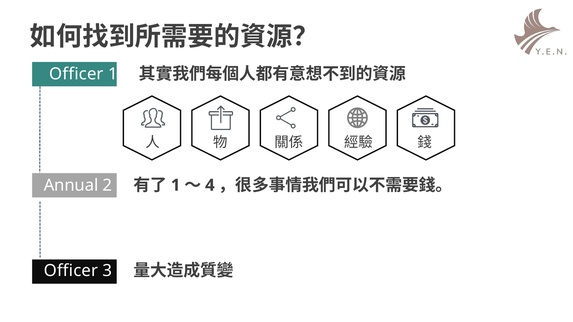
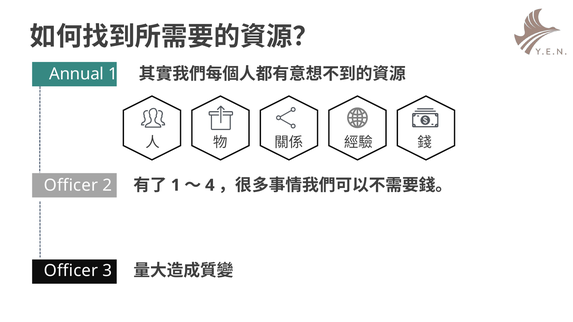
Officer: Officer -> Annual (77, 74)
Annual: Annual -> Officer (71, 185)
